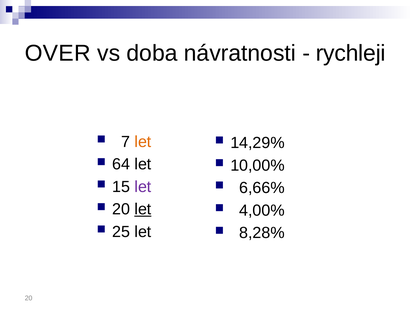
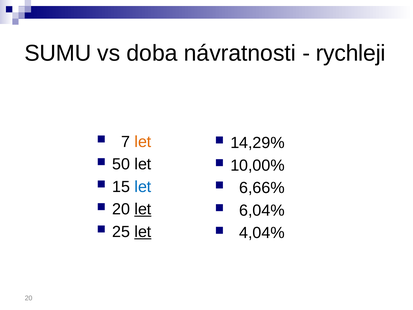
OVER: OVER -> SUMU (58, 53)
64: 64 -> 50 (121, 164)
let colour: purple -> blue (143, 187)
4,00%: 4,00% -> 6,04% (262, 210)
let underline: none -> present (143, 232)
8,28%: 8,28% -> 4,04% (262, 233)
